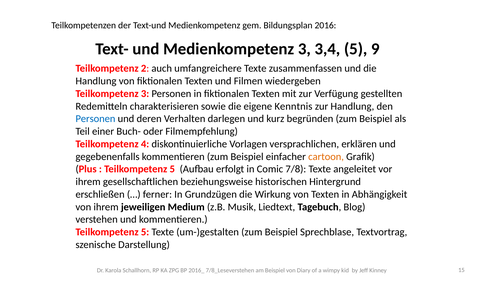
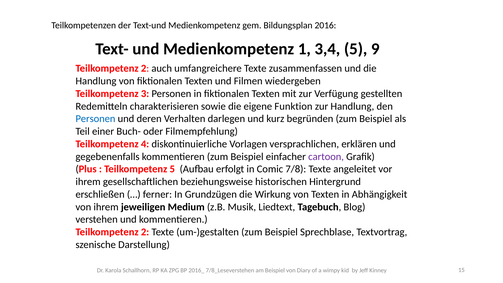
Medienkompetenz 3: 3 -> 1 (304, 49)
Kenntnis: Kenntnis -> Funktion (293, 106)
cartoon colour: orange -> purple (326, 157)
5: 5 -> 2 (145, 232)
